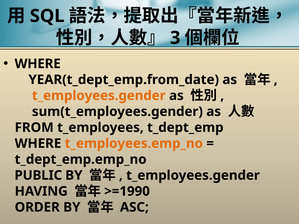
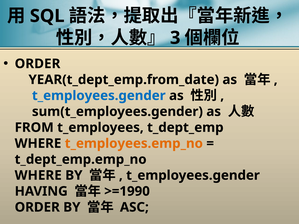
WHERE: WHERE -> ORDER (38, 64)
t_employees.gender colour: orange -> blue (99, 96)
PUBLIC: PUBLIC -> WHERE (38, 176)
